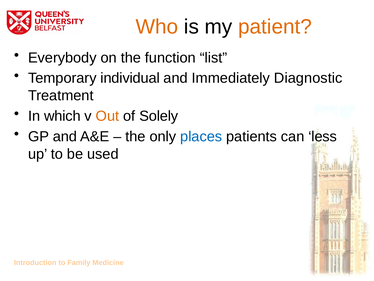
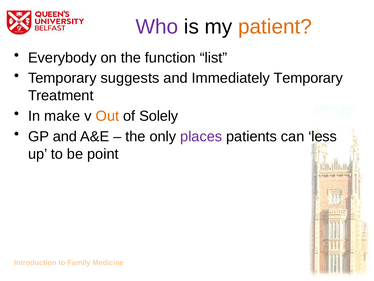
Who colour: orange -> purple (157, 27)
individual: individual -> suggests (130, 78)
Immediately Diagnostic: Diagnostic -> Temporary (308, 78)
which: which -> make (62, 116)
places colour: blue -> purple (201, 136)
used: used -> point (103, 154)
